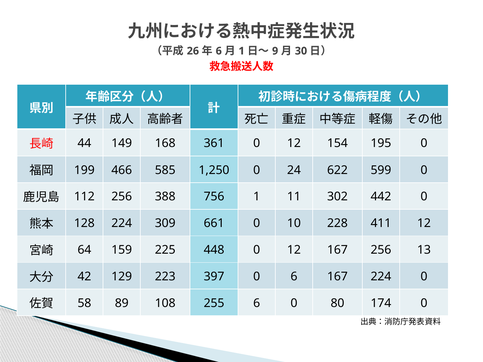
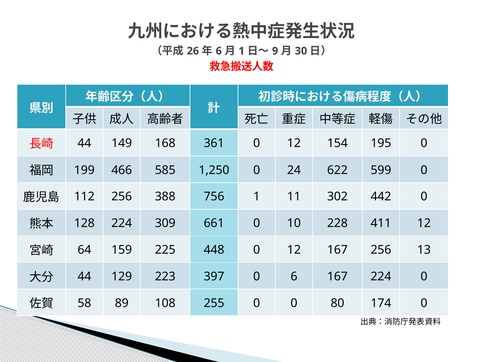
42: 42 -> 44 (84, 277)
255 6: 6 -> 0 (257, 303)
